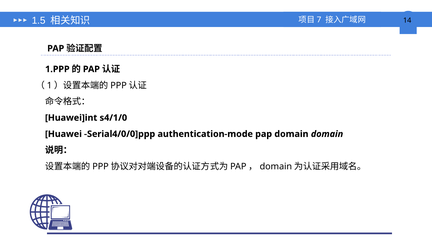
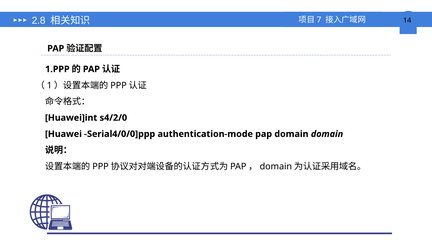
1.5: 1.5 -> 2.8 (39, 21)
s4/1/0: s4/1/0 -> s4/2/0 (113, 118)
